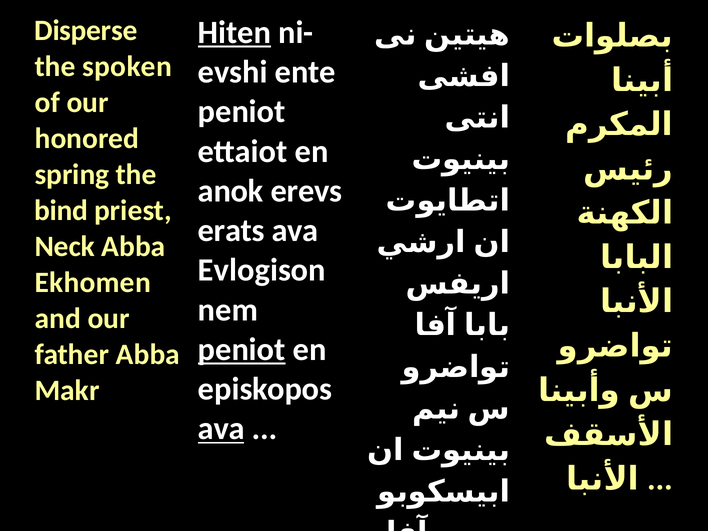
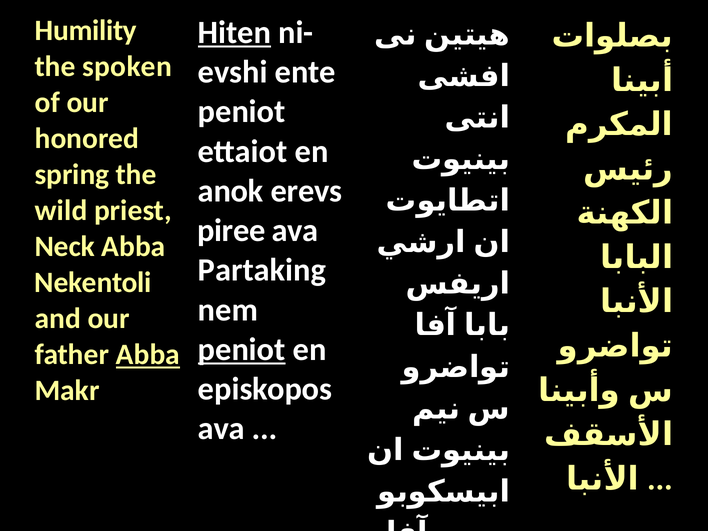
Disperse: Disperse -> Humility (86, 31)
bind: bind -> wild (61, 211)
erats: erats -> piree (231, 231)
Evlogison: Evlogison -> Partaking (262, 270)
Ekhomen: Ekhomen -> Nekentoli (93, 283)
Abba underline: none -> present (148, 355)
ava underline: present -> none (221, 429)
